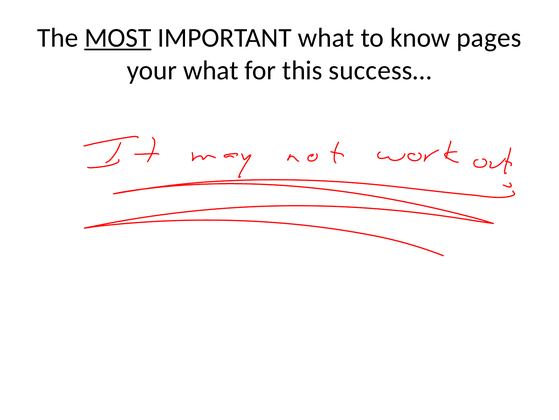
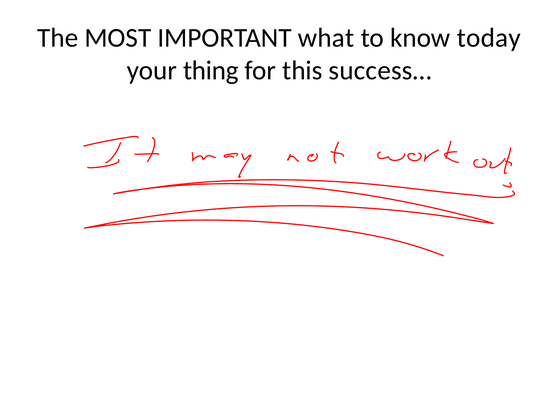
MOST underline: present -> none (118, 38)
pages: pages -> today (489, 38)
your what: what -> thing (211, 70)
